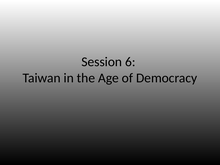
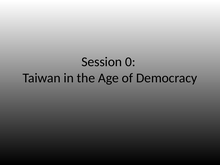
6: 6 -> 0 (130, 62)
